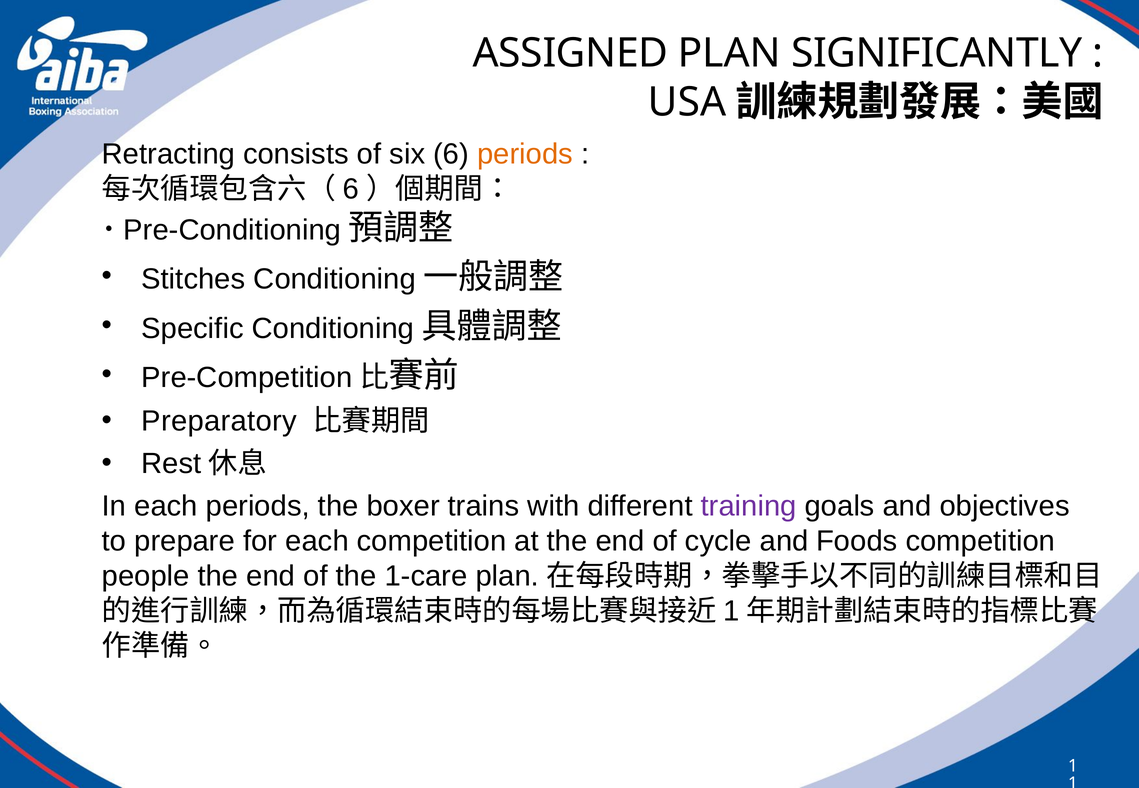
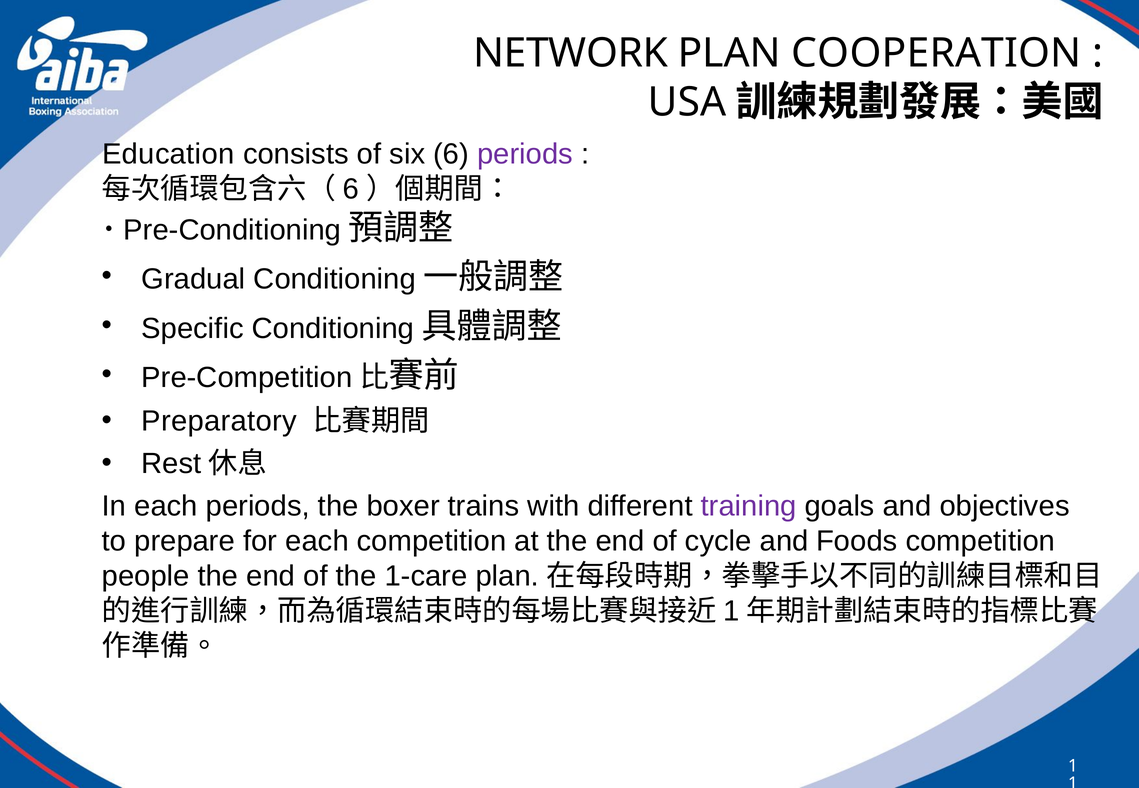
ASSIGNED: ASSIGNED -> NETWORK (570, 53)
SIGNIFICANTLY: SIGNIFICANTLY -> COOPERATION (937, 53)
Retracting: Retracting -> Education (168, 154)
periods colour: orange -> purple (525, 154)
Stitches: Stitches -> Gradual (193, 279)
